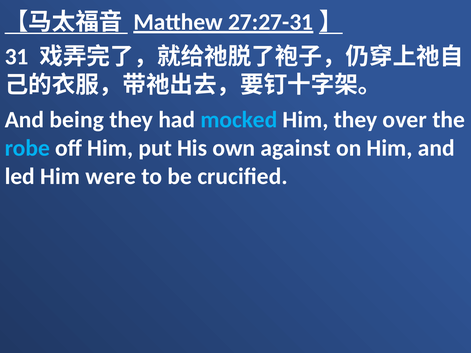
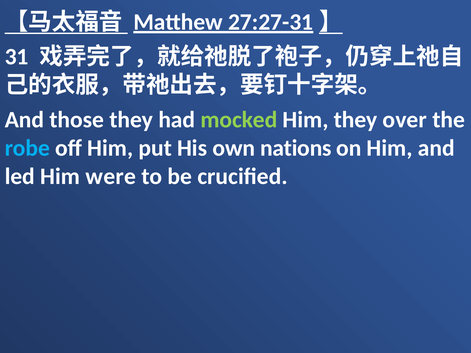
being: being -> those (77, 120)
mocked colour: light blue -> light green (239, 120)
against: against -> nations (296, 148)
